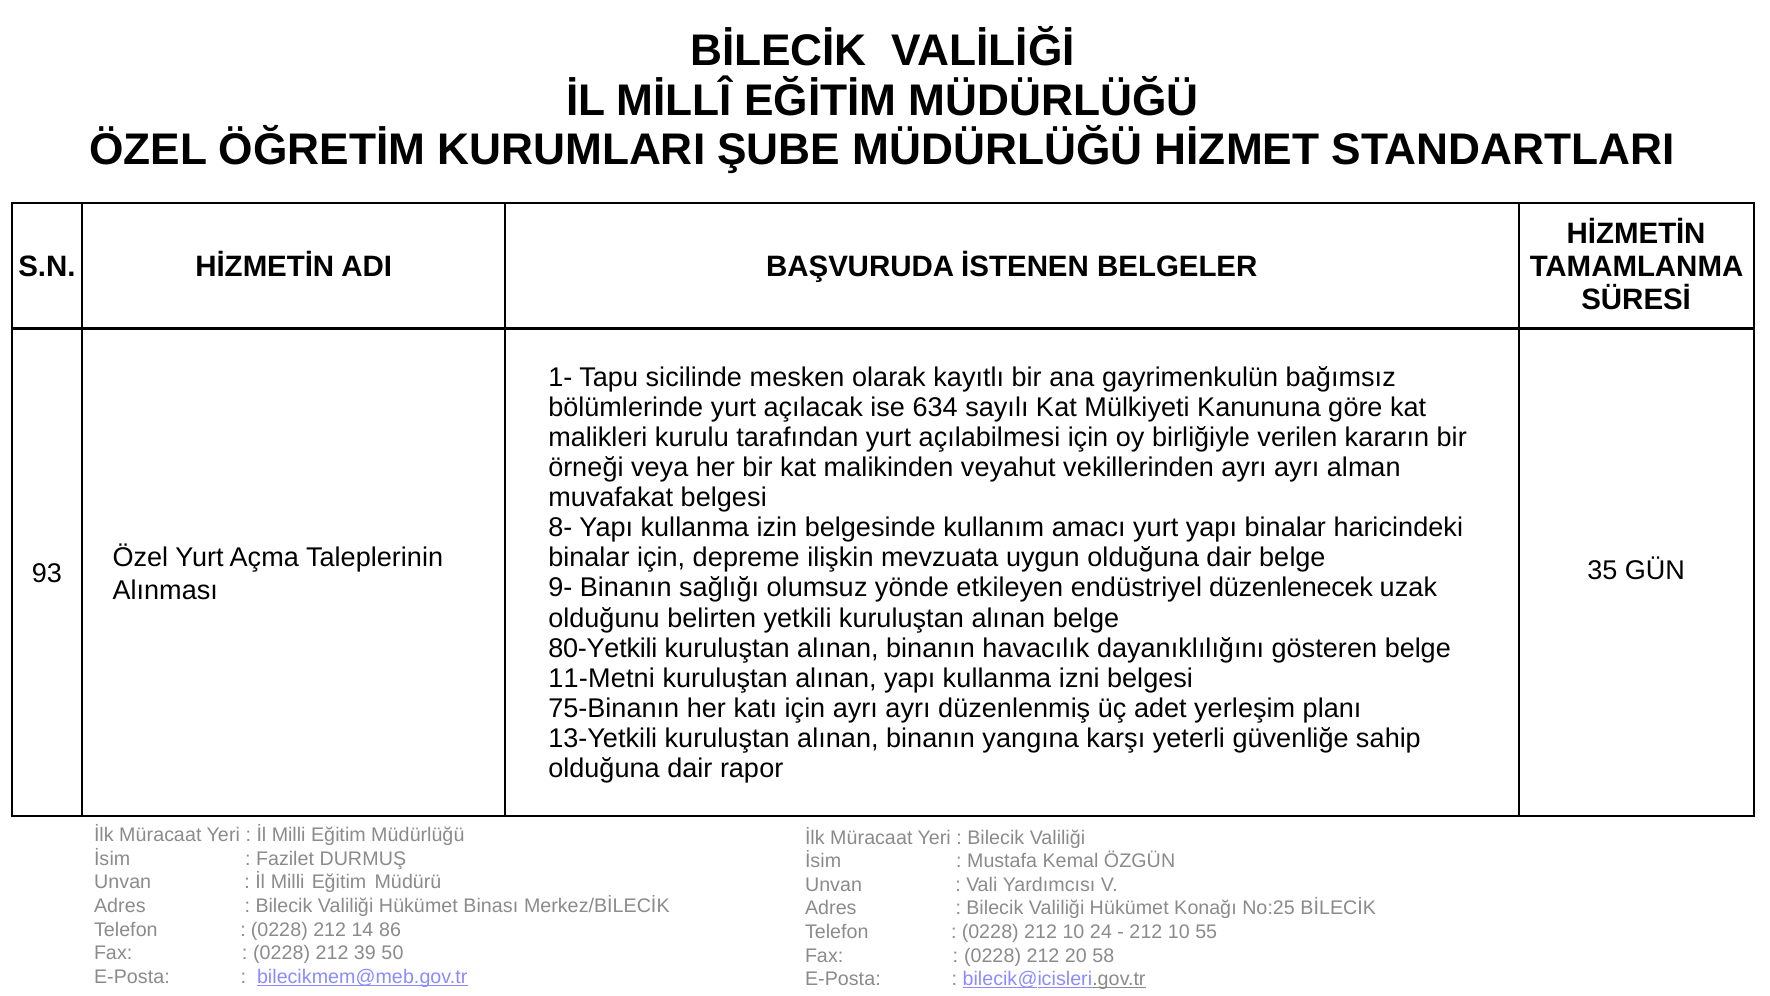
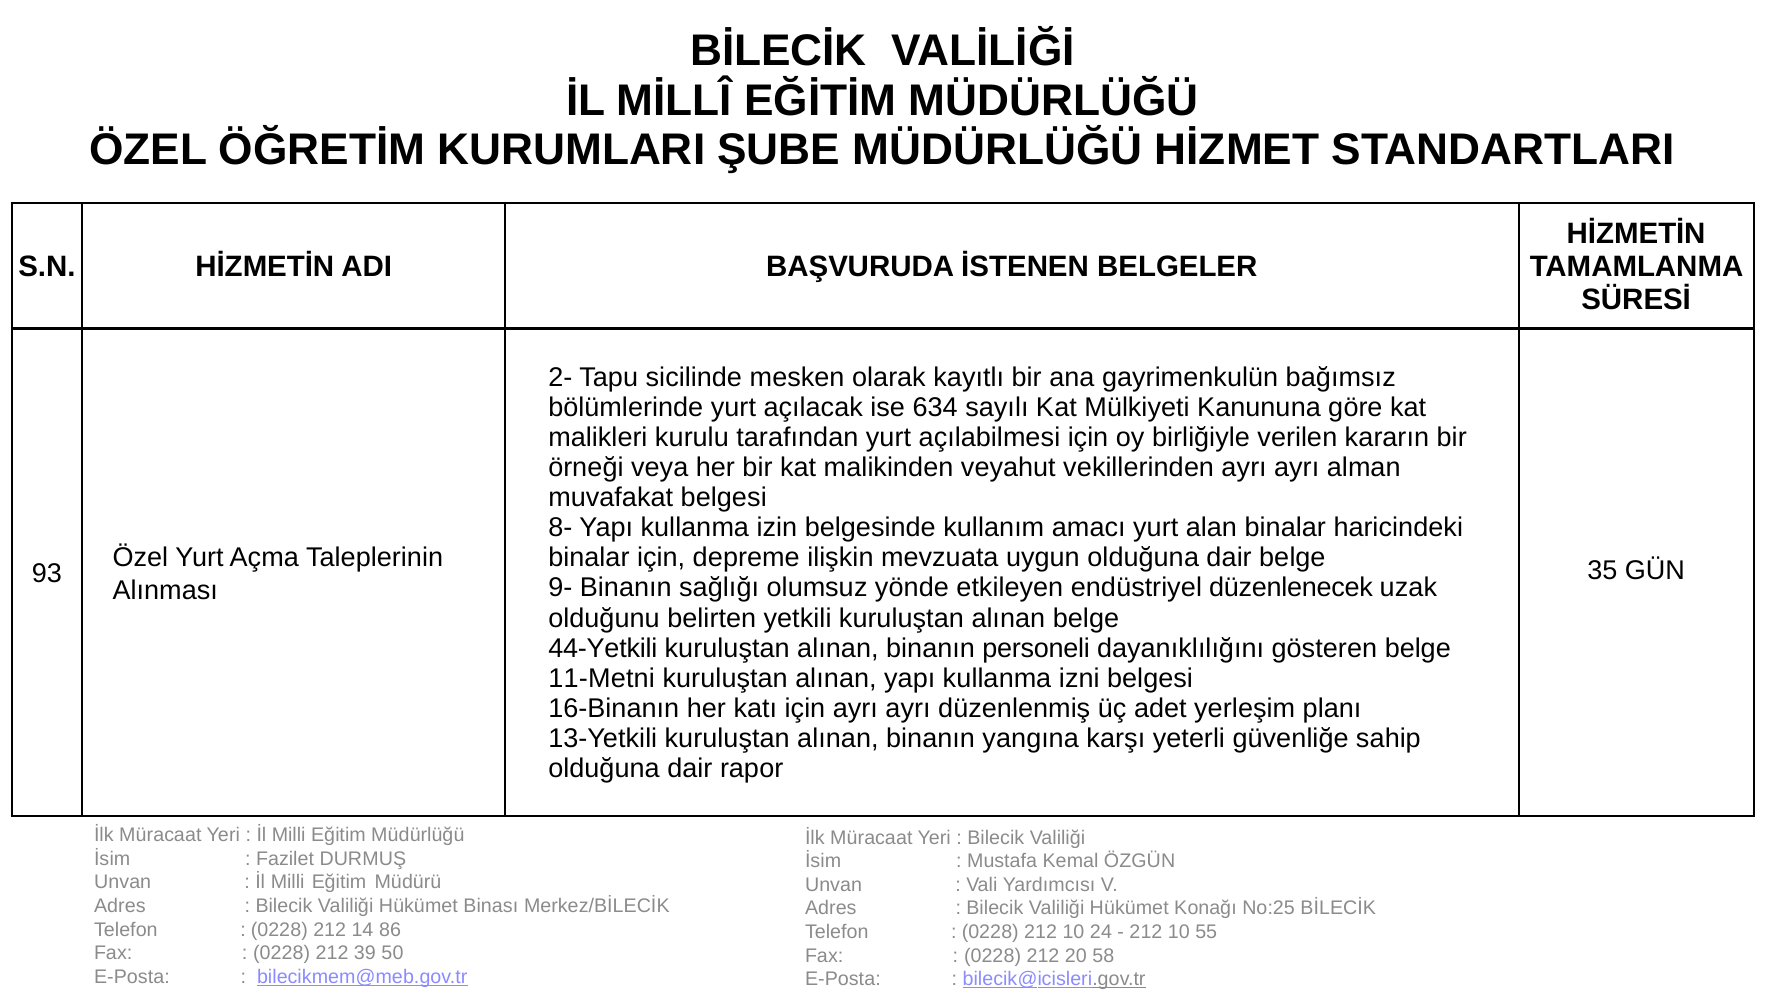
1-: 1- -> 2- (560, 377)
yurt yapı: yapı -> alan (1211, 528)
80-Yetkili: 80-Yetkili -> 44-Yetkili (603, 648)
havacılık: havacılık -> personeli (1036, 648)
75-Binanın: 75-Binanın -> 16-Binanın (614, 708)
